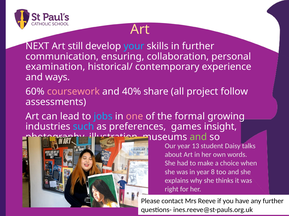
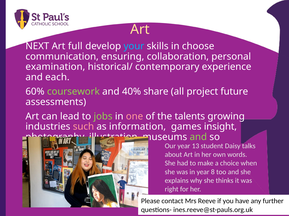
still: still -> full (75, 46)
in further: further -> choose (198, 46)
ways: ways -> each (57, 77)
coursework colour: pink -> light green (73, 92)
follow: follow -> future (234, 92)
jobs colour: light blue -> light green (103, 117)
formal: formal -> talents (190, 117)
such colour: light blue -> pink (83, 127)
preferences: preferences -> information (137, 127)
